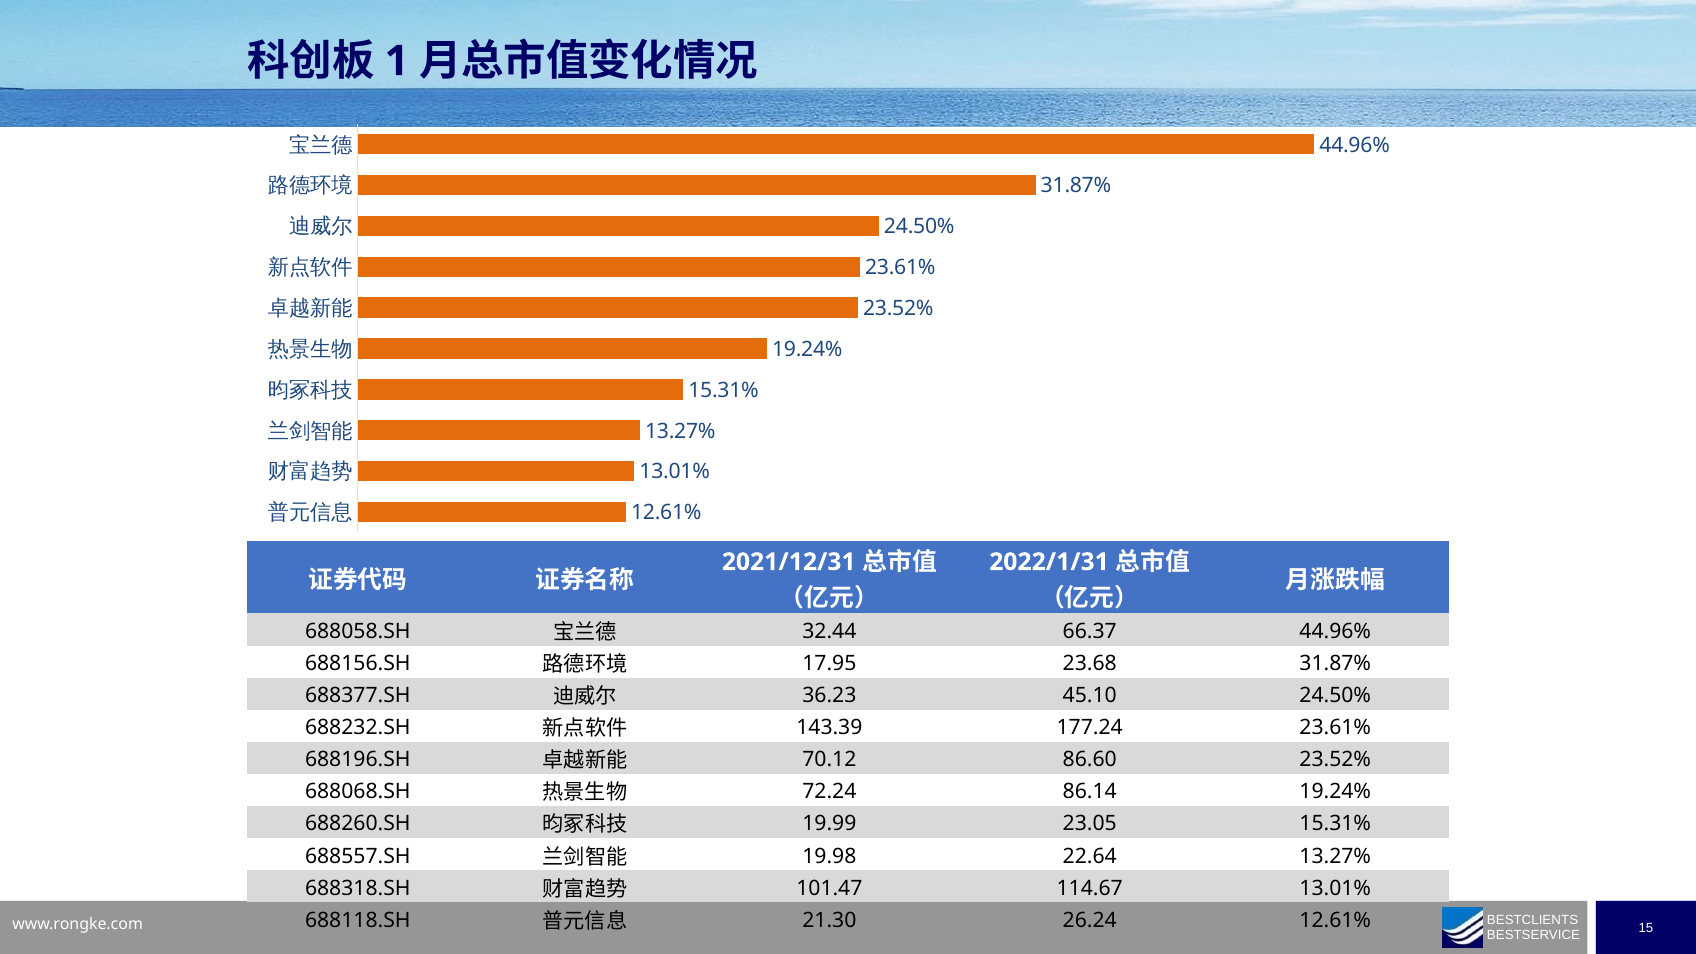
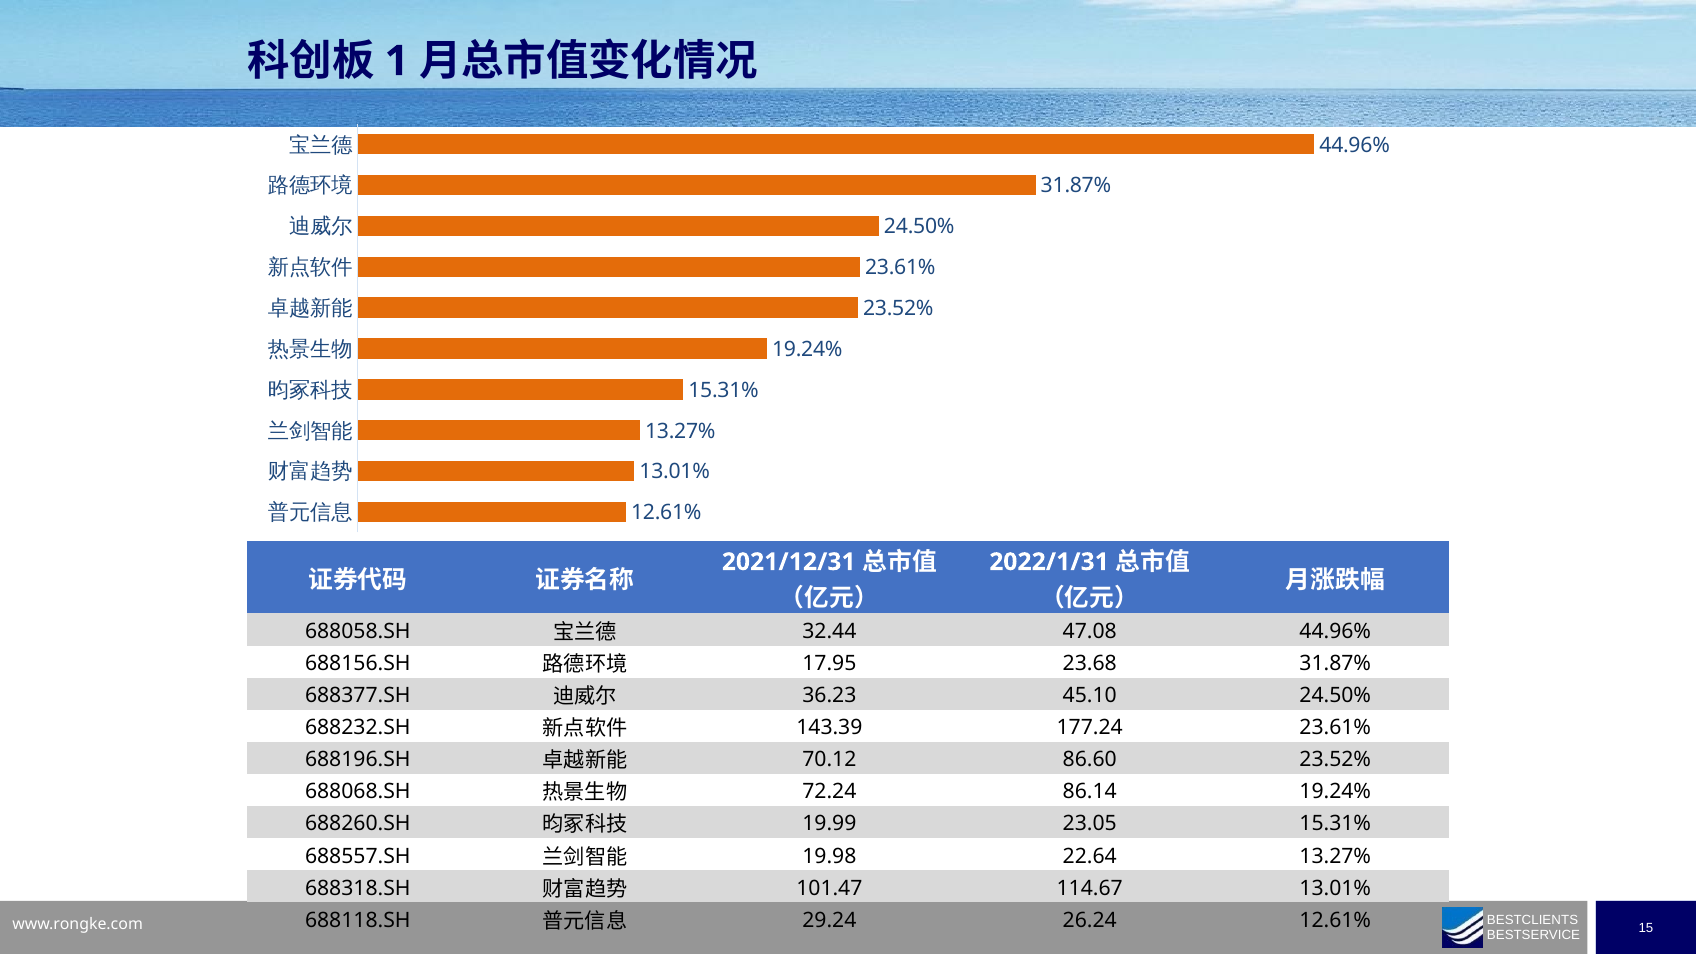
66.37: 66.37 -> 47.08 (1090, 631)
21.30: 21.30 -> 29.24 (829, 920)
